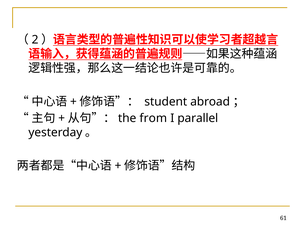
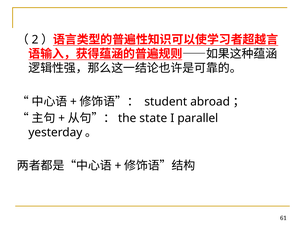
from: from -> state (153, 118)
